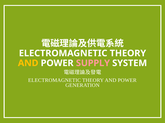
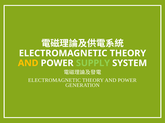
SUPPLY colour: pink -> light green (93, 63)
